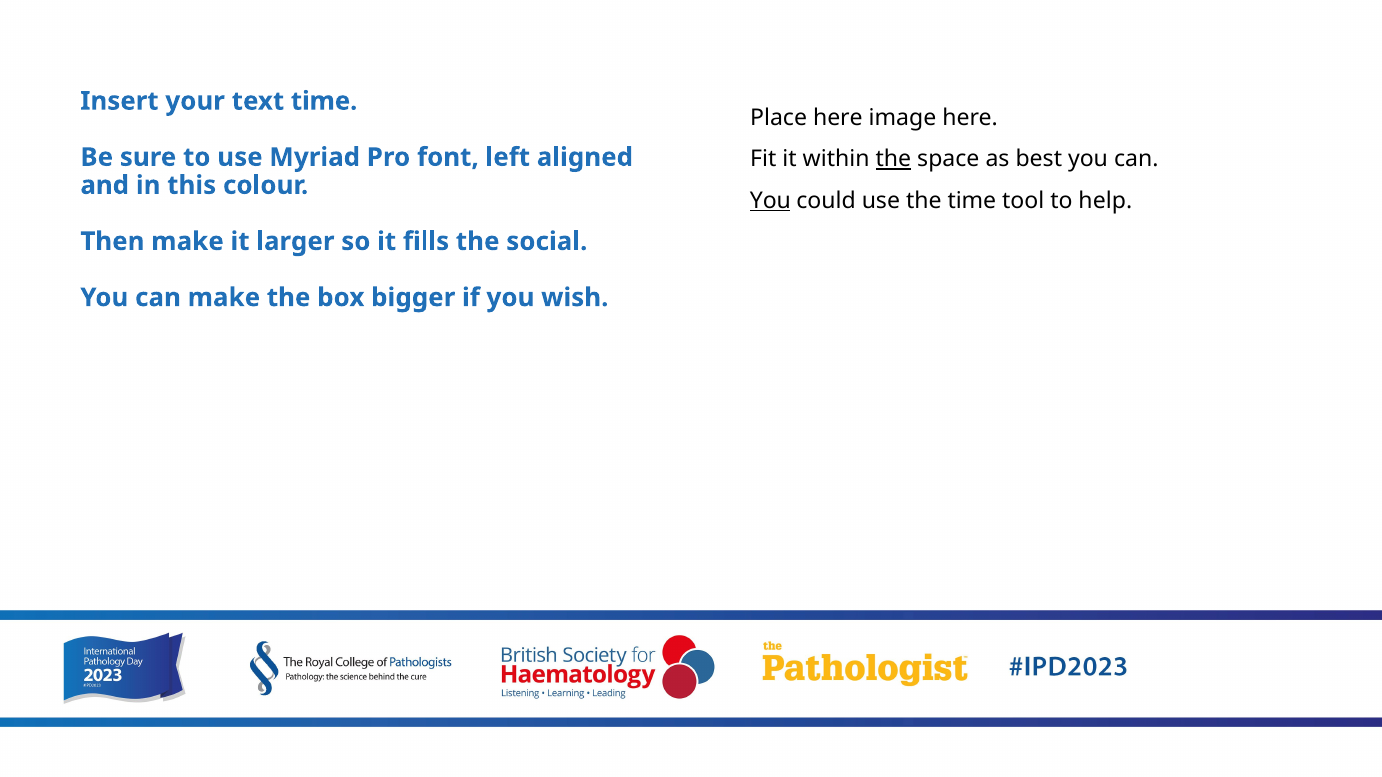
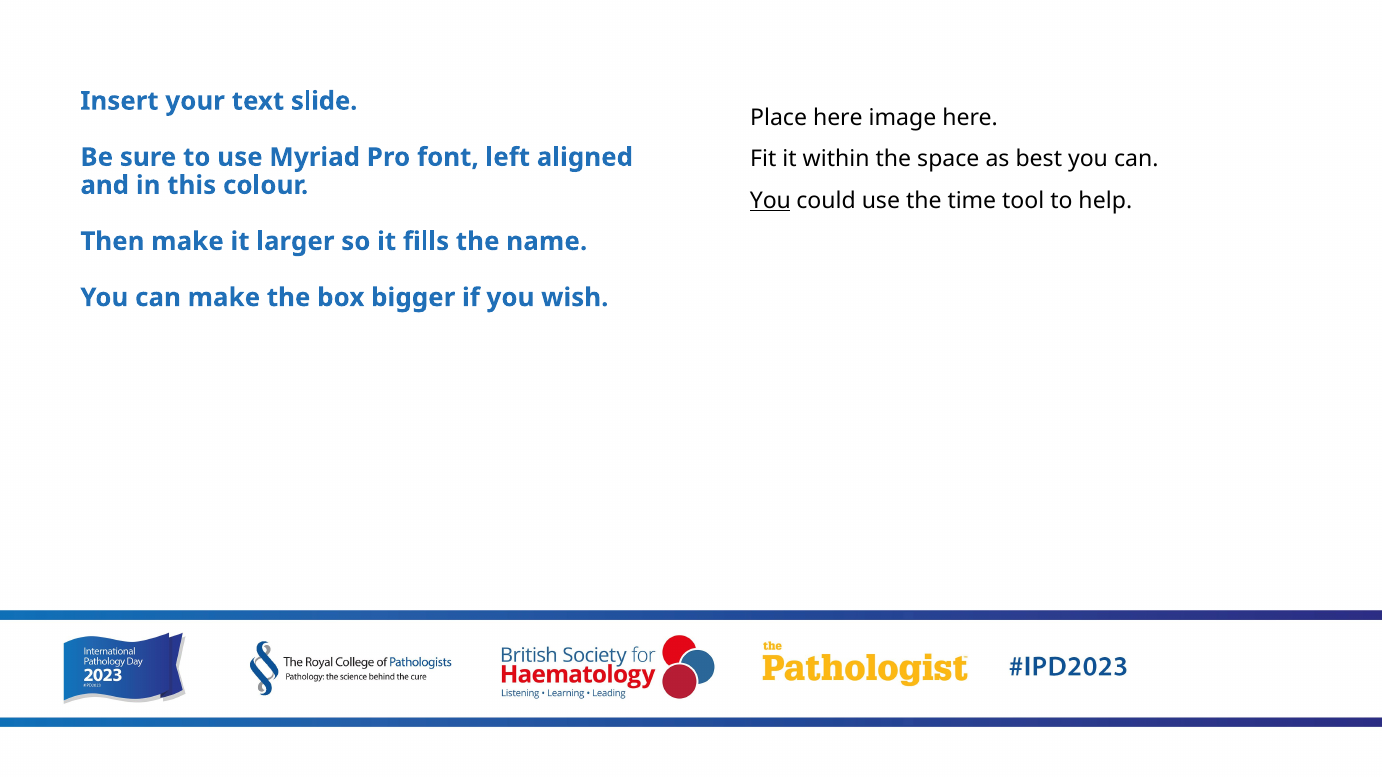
text time: time -> slide (324, 101)
the underline: present -> none (893, 159)
social: social -> name (547, 242)
